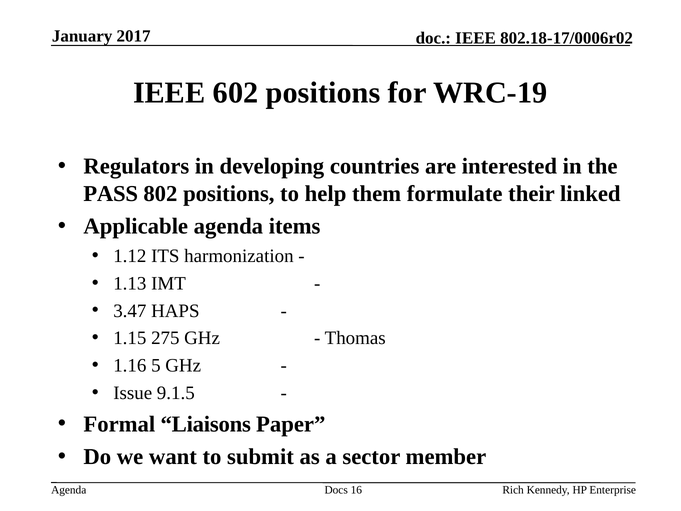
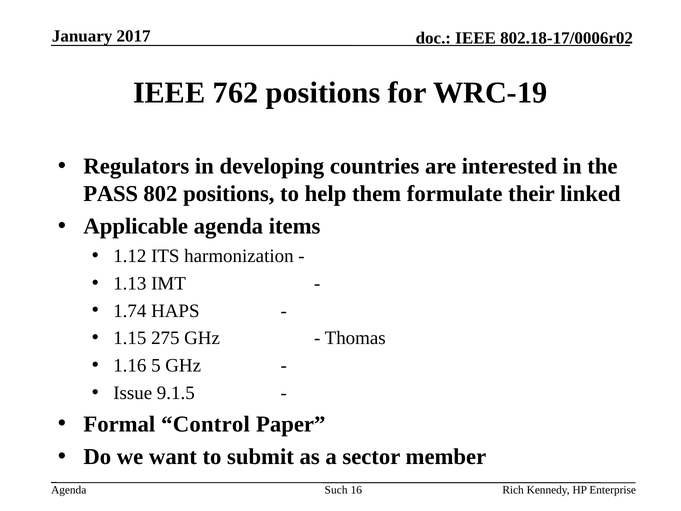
602: 602 -> 762 (236, 93)
3.47: 3.47 -> 1.74 (130, 311)
Liaisons: Liaisons -> Control (206, 424)
Docs: Docs -> Such (336, 490)
